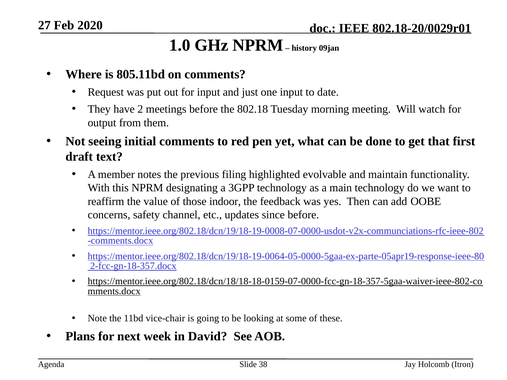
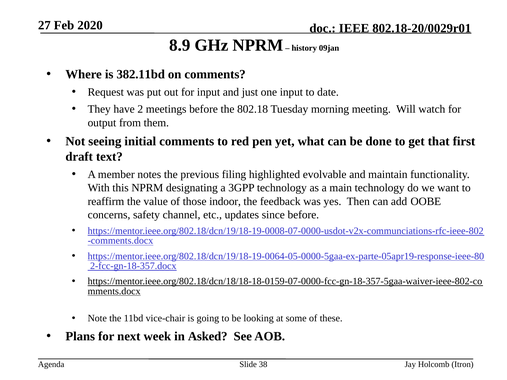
1.0: 1.0 -> 8.9 (180, 45)
805.11bd: 805.11bd -> 382.11bd (141, 74)
David: David -> Asked (208, 336)
